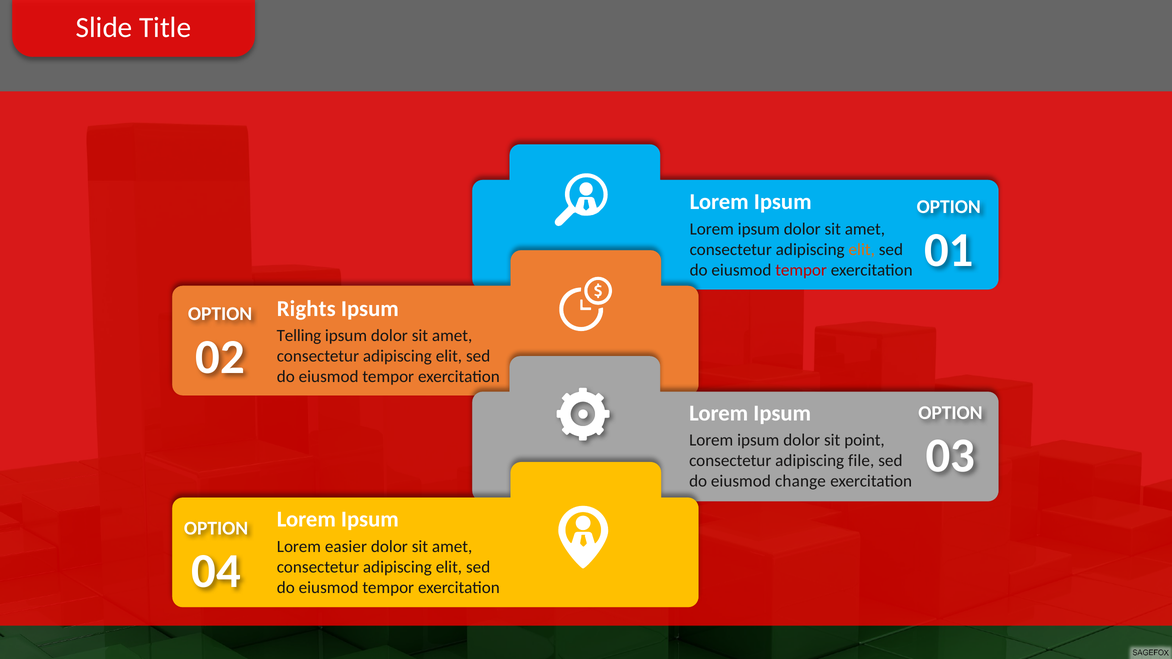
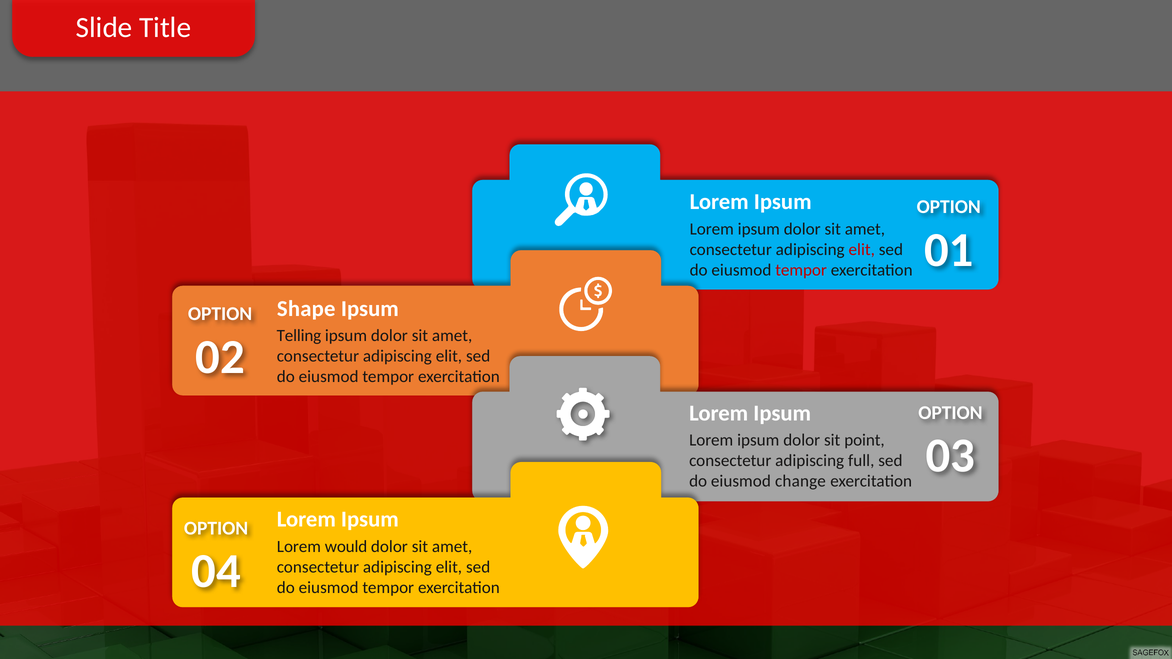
elit colour: orange -> red (862, 249)
Rights: Rights -> Shape (306, 309)
file: file -> full (861, 461)
easier: easier -> would (346, 547)
